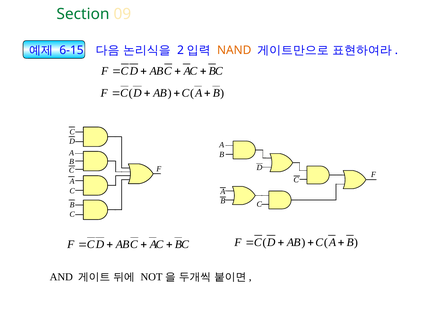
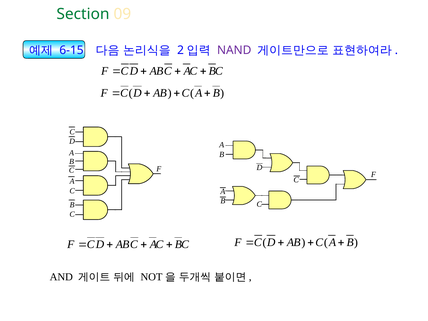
NAND colour: orange -> purple (234, 50)
